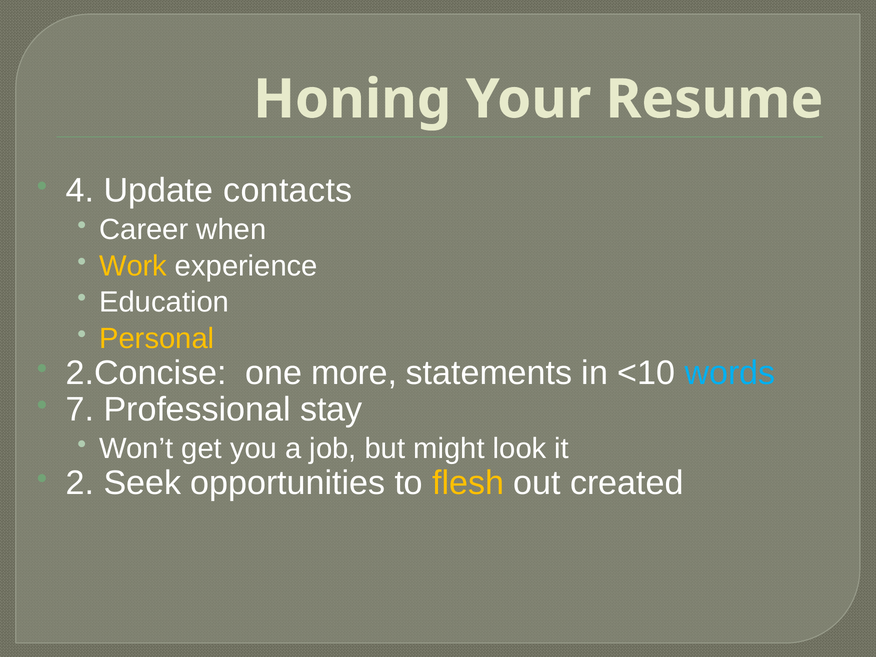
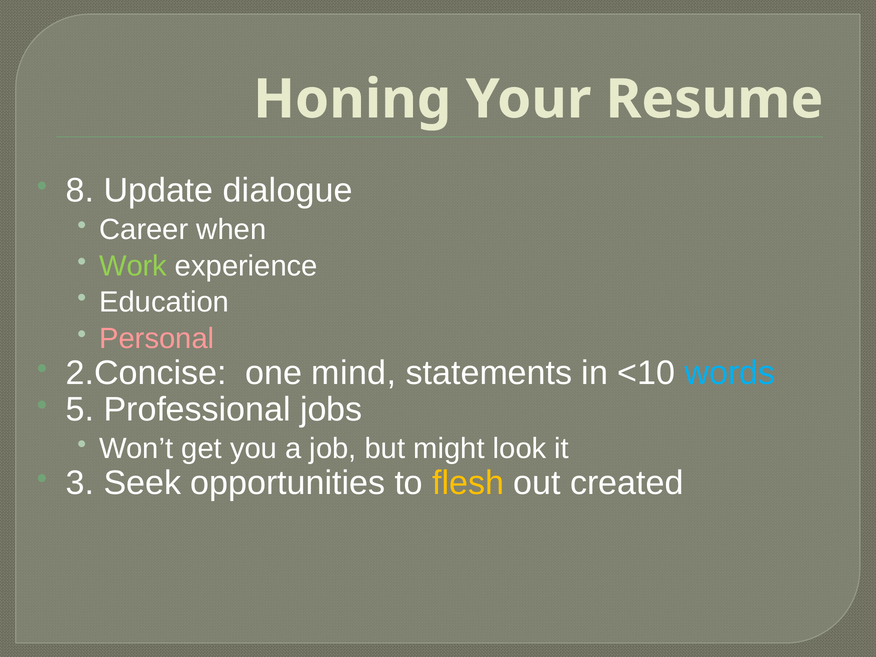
4: 4 -> 8 (80, 190)
contacts: contacts -> dialogue (288, 190)
Work colour: yellow -> light green (133, 266)
Personal colour: yellow -> pink (157, 339)
more: more -> mind (354, 373)
7: 7 -> 5 (80, 410)
stay: stay -> jobs (331, 410)
2: 2 -> 3 (80, 483)
